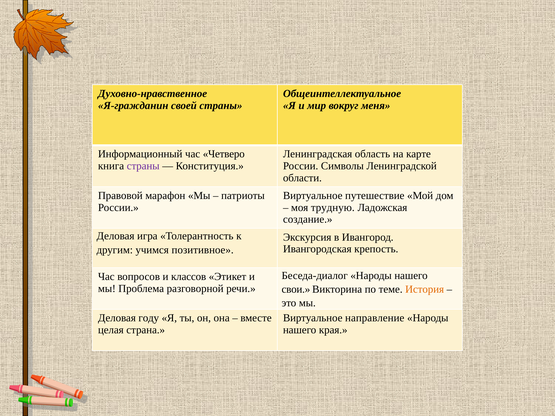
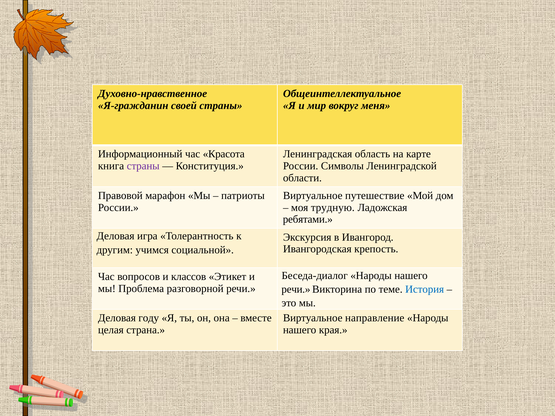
Четверо: Четверо -> Красота (224, 154)
создание: создание -> ребятами (308, 220)
позитивное: позитивное -> социальной (203, 250)
свои: свои -> речи (296, 289)
История colour: orange -> blue (425, 289)
